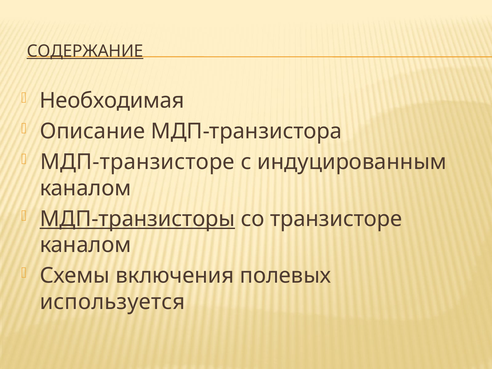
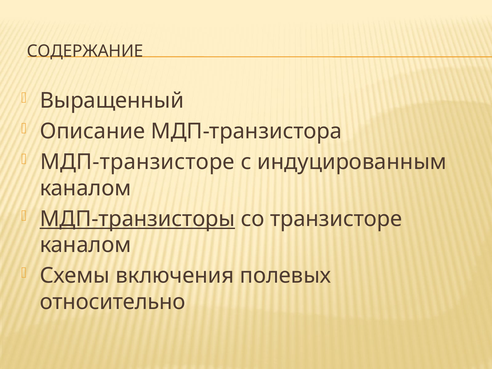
СОДЕРЖАНИЕ underline: present -> none (85, 51)
Необходимая: Необходимая -> Выращенный (112, 101)
используется: используется -> относительно (113, 302)
